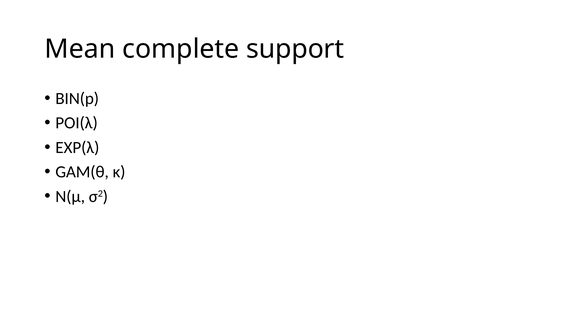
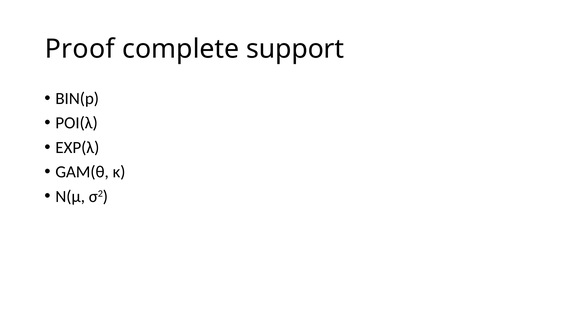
Mean: Mean -> Proof (80, 49)
